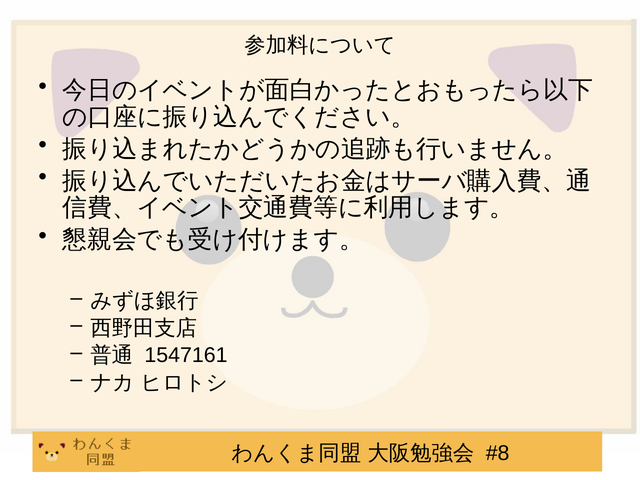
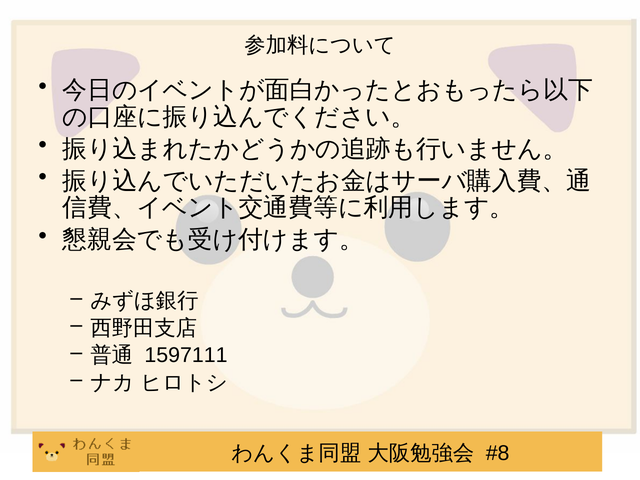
1547161: 1547161 -> 1597111 (186, 355)
